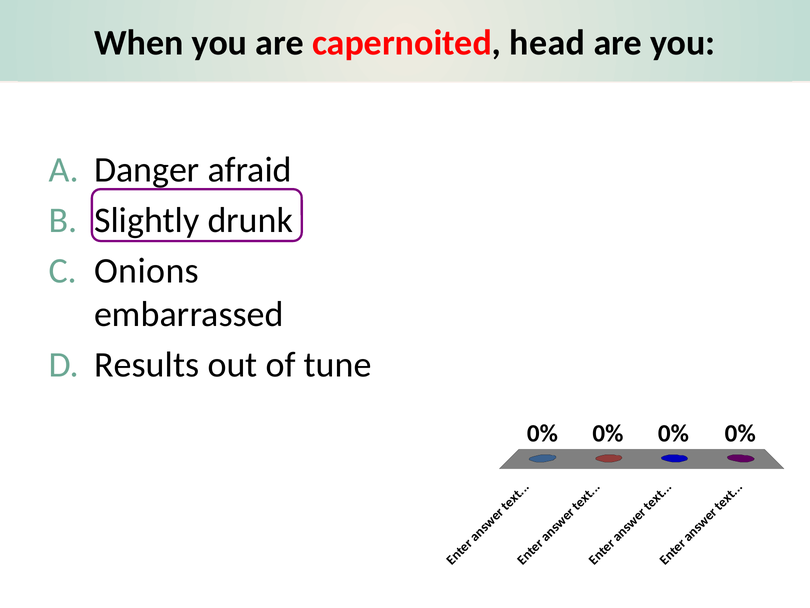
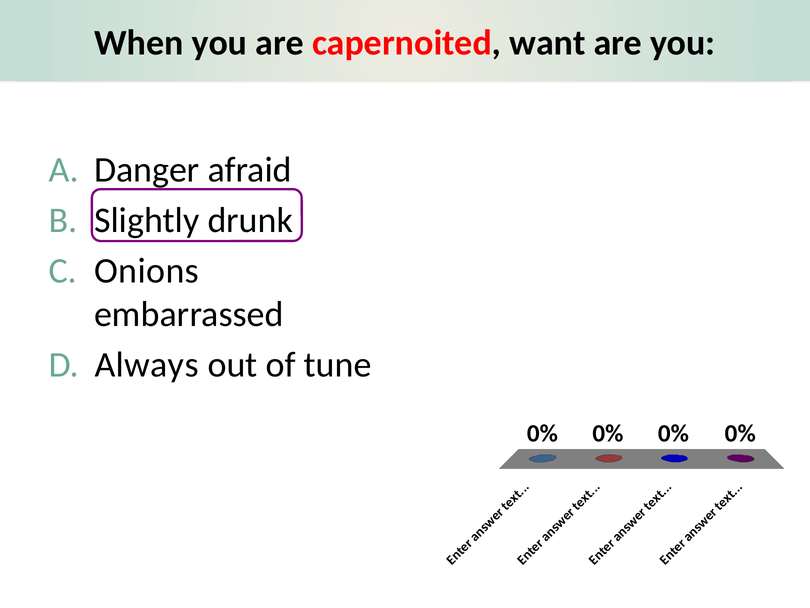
head: head -> want (547, 43)
Results: Results -> Always (147, 364)
